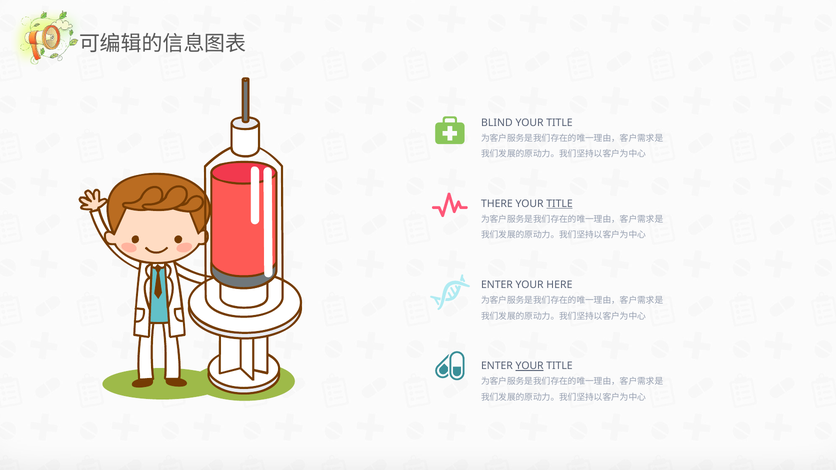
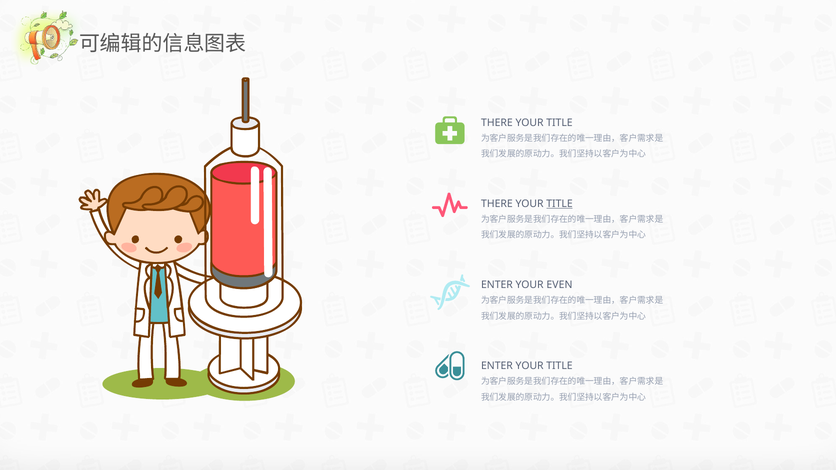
BLIND: BLIND -> THERE (497, 123)
HERE: HERE -> EVEN (559, 285)
YOUR underline: present -> none (530, 366)
